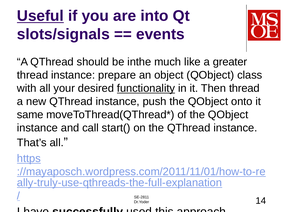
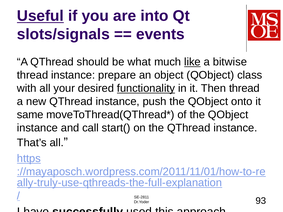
inthe: inthe -> what (139, 62)
like underline: none -> present (192, 62)
greater: greater -> bitwise (230, 62)
14: 14 -> 93 (261, 201)
